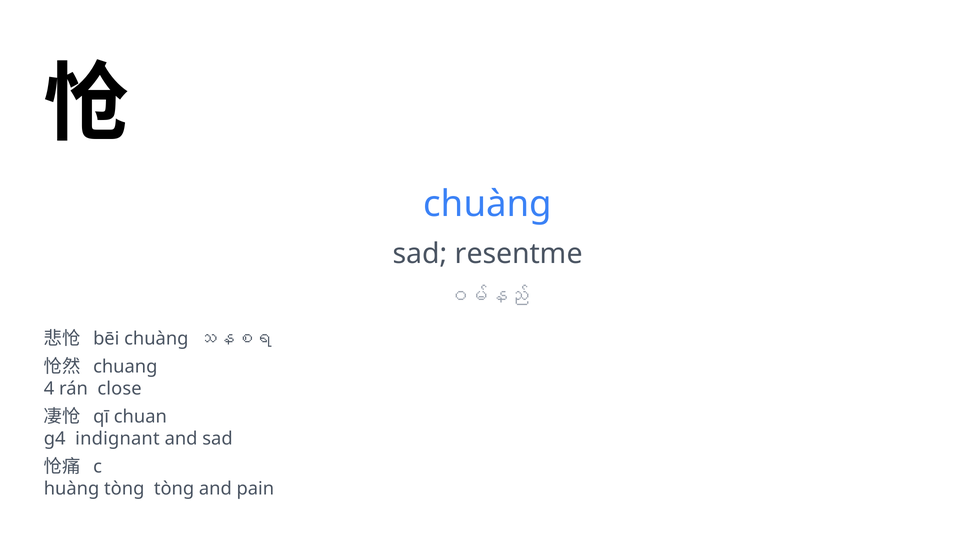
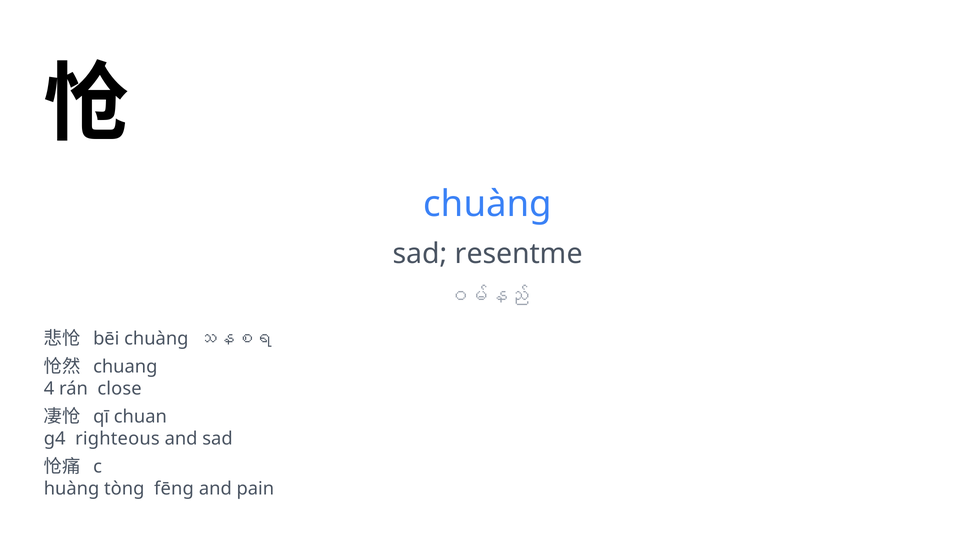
indignant: indignant -> righteous (117, 439)
tòng tòng: tòng -> fēng (174, 489)
